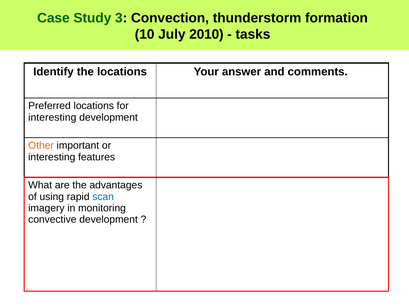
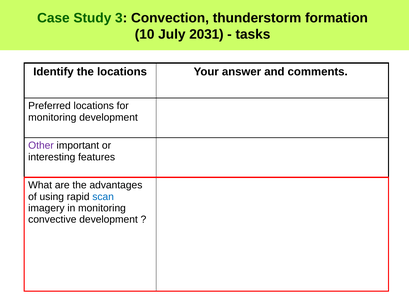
2010: 2010 -> 2031 (206, 34)
interesting: interesting -> monitoring (52, 118)
Other colour: orange -> purple (41, 146)
